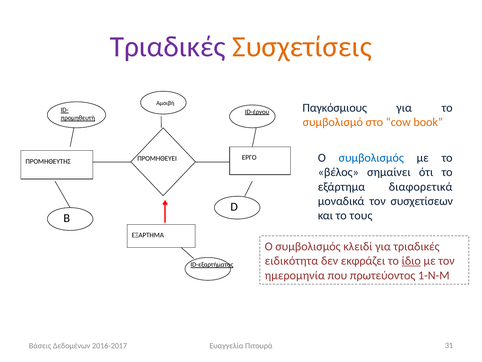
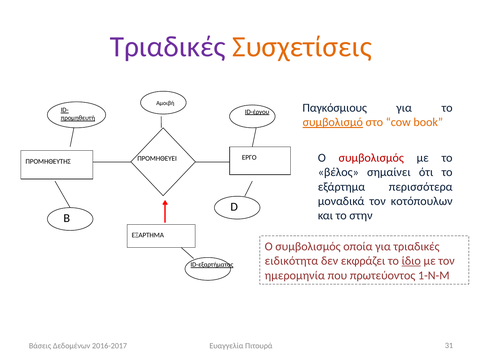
συμβολισμό underline: none -> present (333, 122)
συμβολισμός colour: blue -> red (371, 158)
διαφορετικά: διαφορετικά -> περισσότερα (421, 186)
συσχετίσεων: συσχετίσεων -> κοτόπουλων (422, 201)
τους: τους -> στην (361, 215)
κλειδί: κλειδί -> οποία (358, 246)
